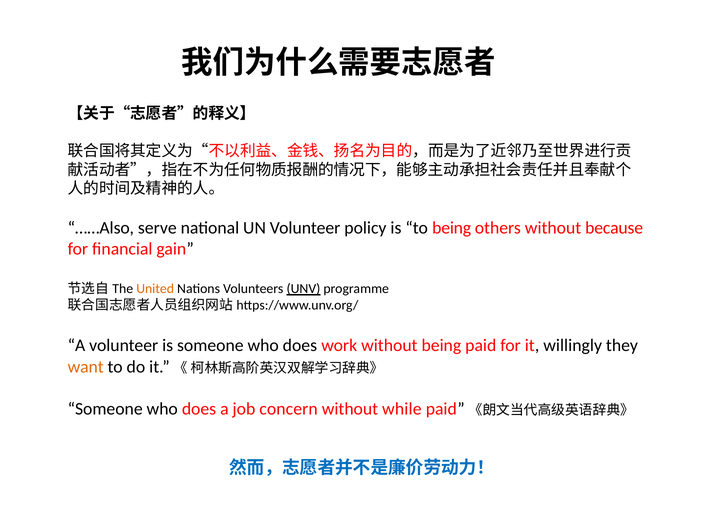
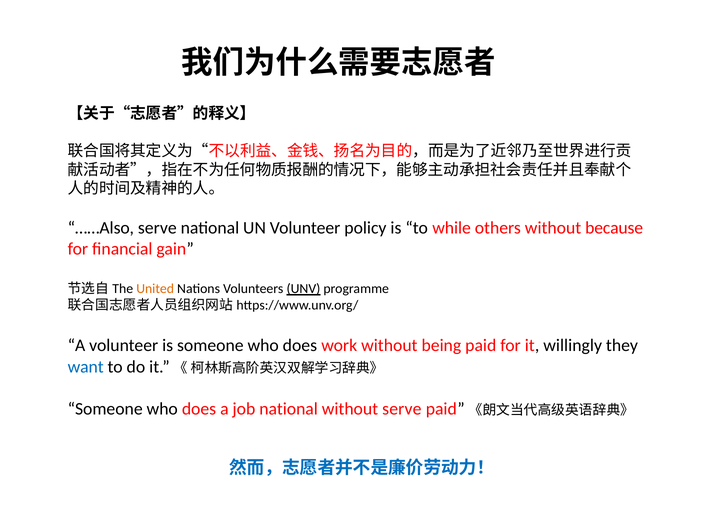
to being: being -> while (452, 228)
want colour: orange -> blue (86, 367)
job concern: concern -> national (289, 409)
without while: while -> serve (402, 409)
